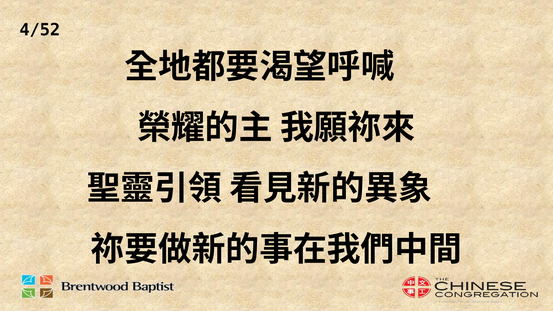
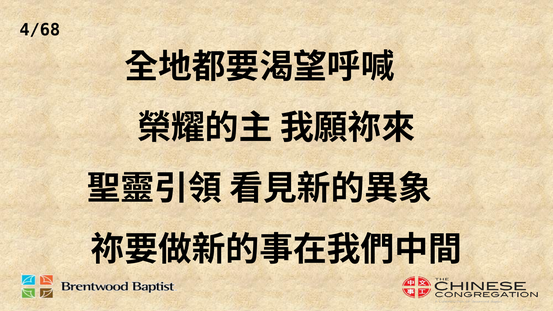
4/52: 4/52 -> 4/68 (40, 30)
